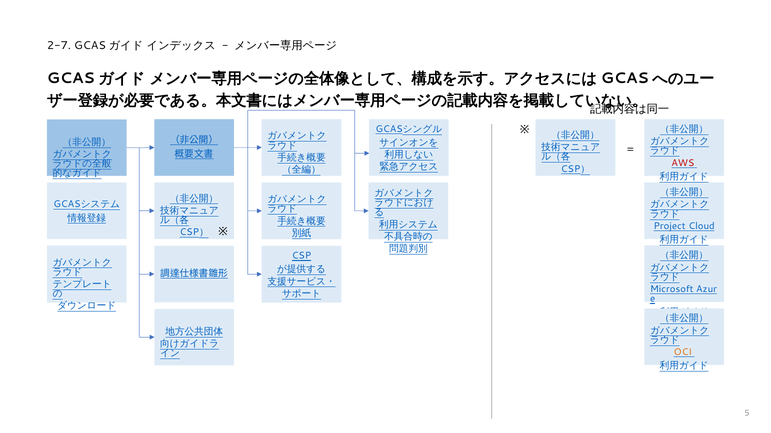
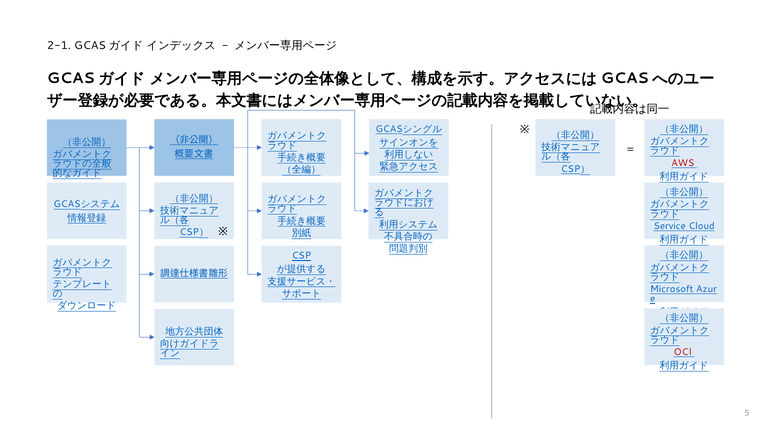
2-7: 2-7 -> 2-1 (59, 45)
Project: Project -> Service (670, 226)
OCI colour: orange -> red (683, 353)
